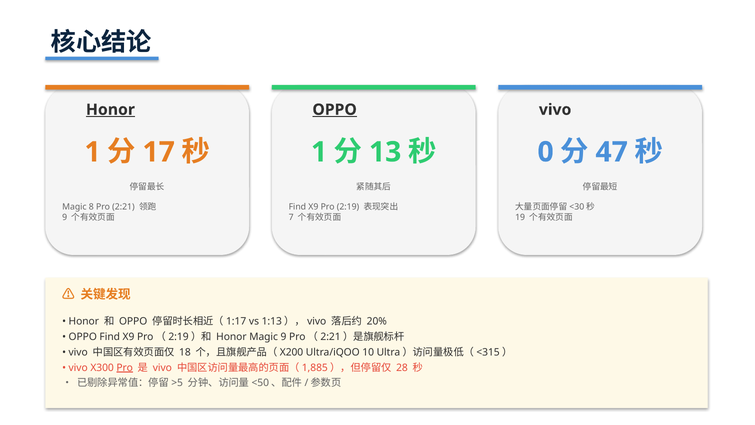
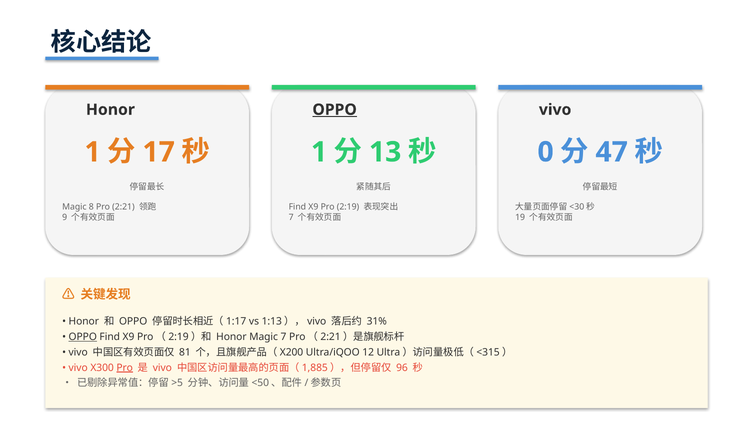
Honor underline: present -> none (110, 110)
20%: 20% -> 31% (377, 321)
OPPO underline: none -> present (83, 337)
Magic 9: 9 -> 7 (284, 337)
18: 18 -> 81 (185, 352)
10: 10 -> 12 (368, 352)
28: 28 -> 96 (402, 367)
